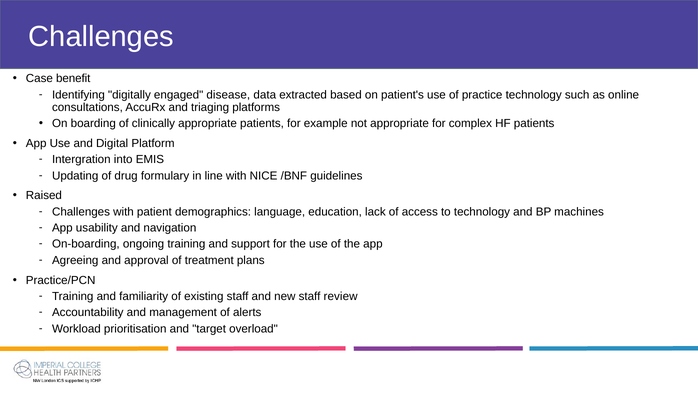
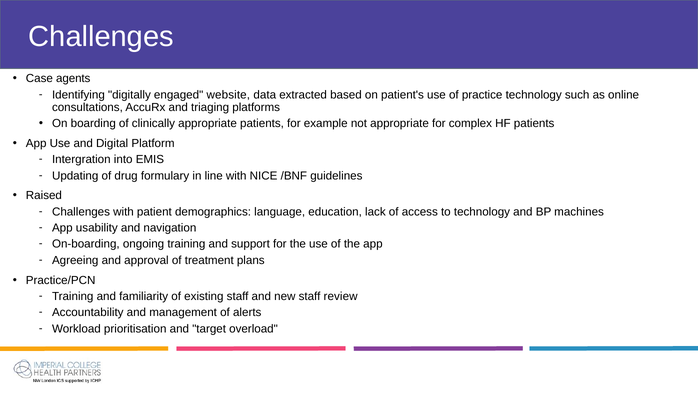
benefit: benefit -> agents (73, 78)
disease: disease -> website (228, 95)
